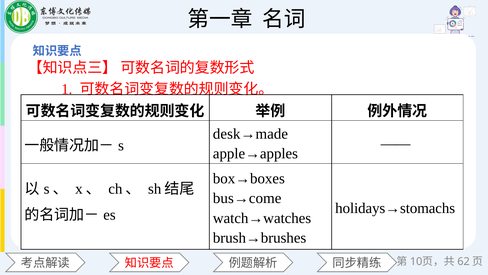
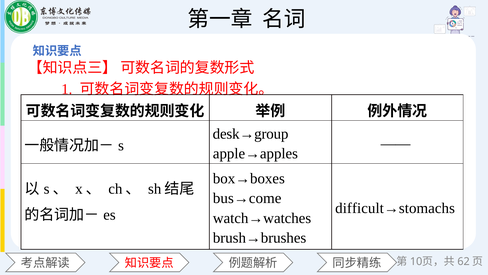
desk→made: desk→made -> desk→group (251, 134)
holidays→stomachs: holidays→stomachs -> difficult→stomachs (395, 208)
